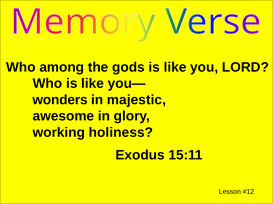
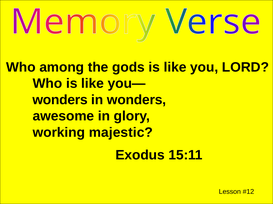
in majestic: majestic -> wonders (137, 100)
holiness: holiness -> majestic (121, 133)
